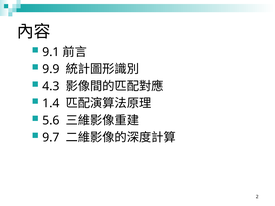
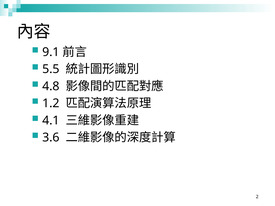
9.9: 9.9 -> 5.5 (51, 69)
4.3: 4.3 -> 4.8 (51, 86)
1.4: 1.4 -> 1.2 (51, 103)
5.6: 5.6 -> 4.1 (51, 121)
9.7: 9.7 -> 3.6 (51, 138)
